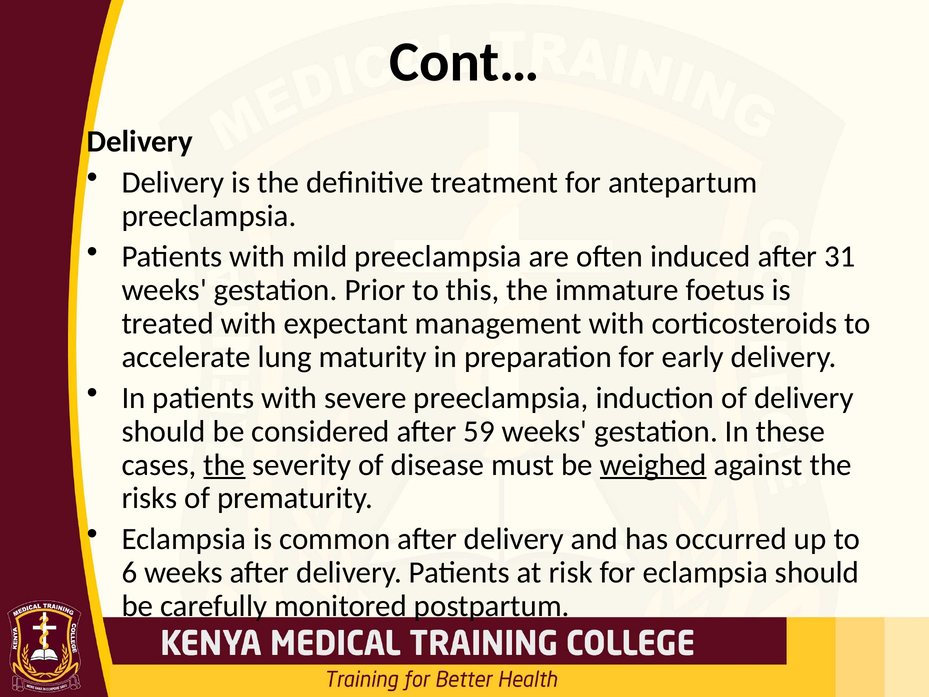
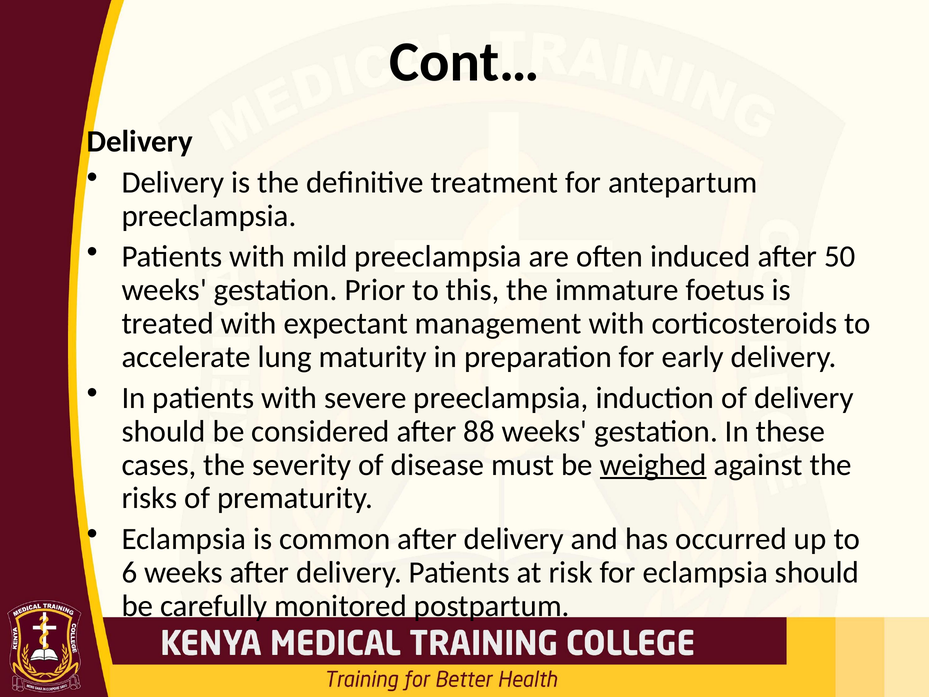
31: 31 -> 50 (840, 257)
59: 59 -> 88 (479, 431)
the underline: present -> none (224, 465)
